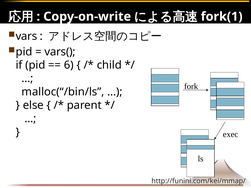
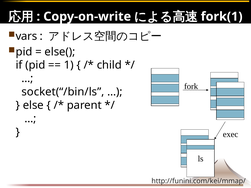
vars(: vars( -> else( (60, 52)
6: 6 -> 1 (69, 65)
malloc(“/bin/ls: malloc(“/bin/ls -> socket(“/bin/ls (63, 92)
